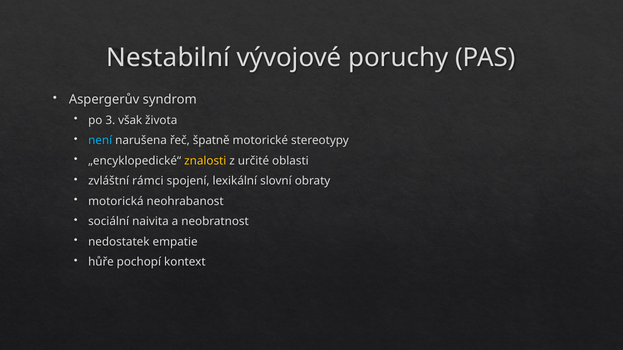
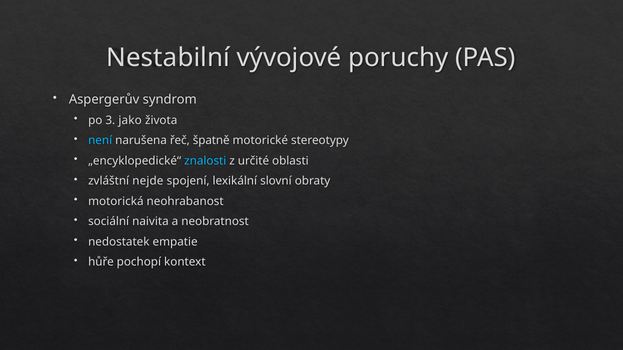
však: však -> jako (130, 120)
znalosti colour: yellow -> light blue (205, 161)
rámci: rámci -> nejde (148, 181)
